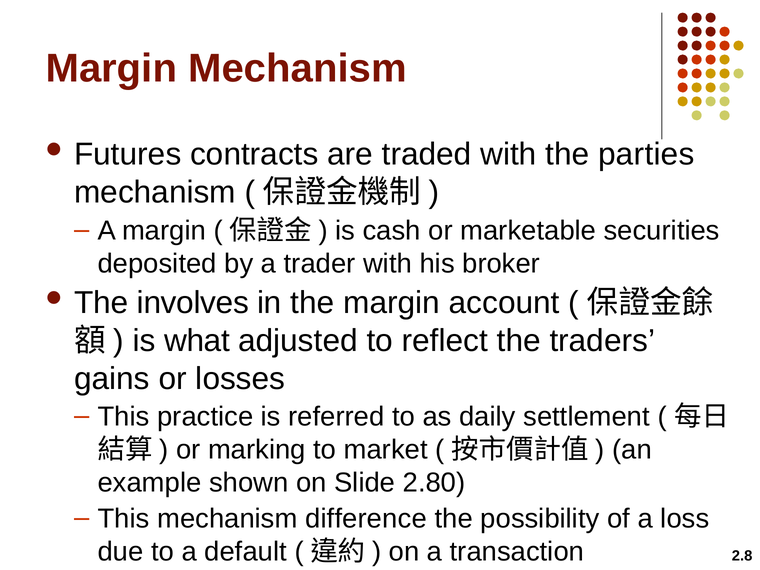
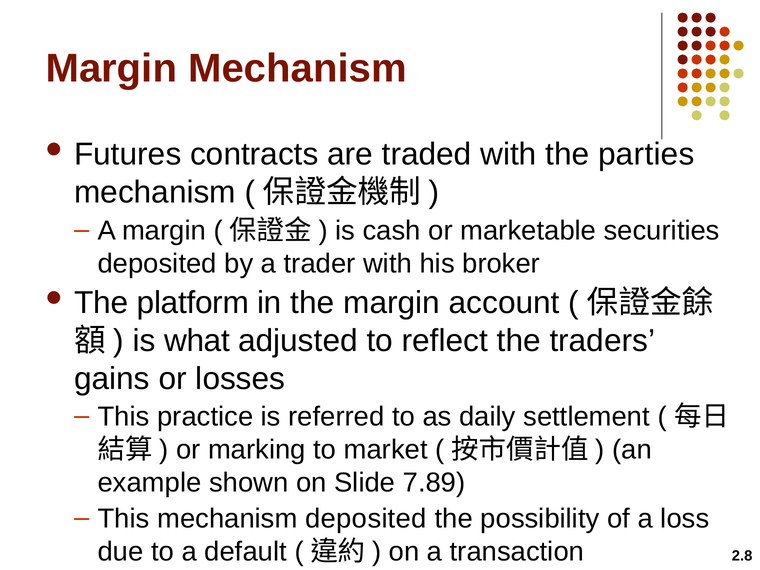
involves: involves -> platform (193, 303)
2.80: 2.80 -> 7.89 (434, 483)
mechanism difference: difference -> deposited (366, 519)
